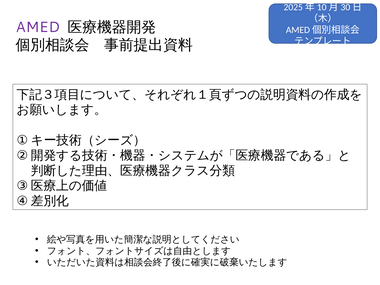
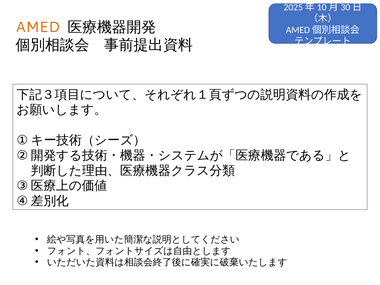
AMED colour: purple -> orange (38, 27)
